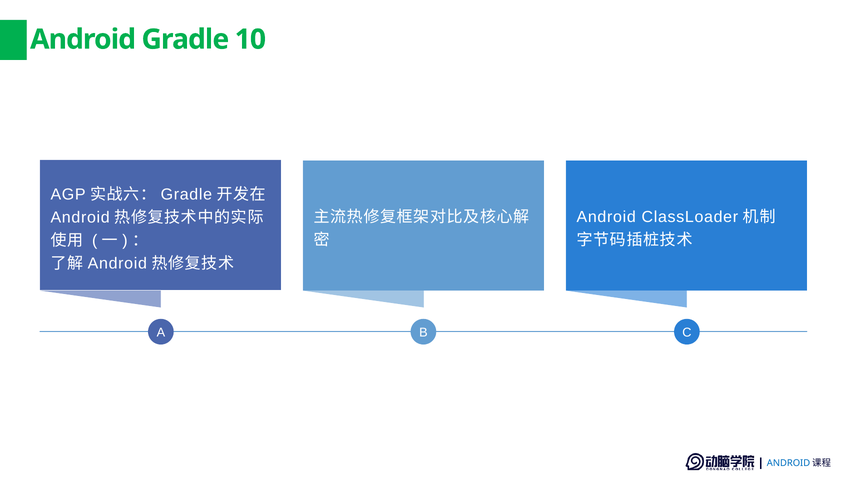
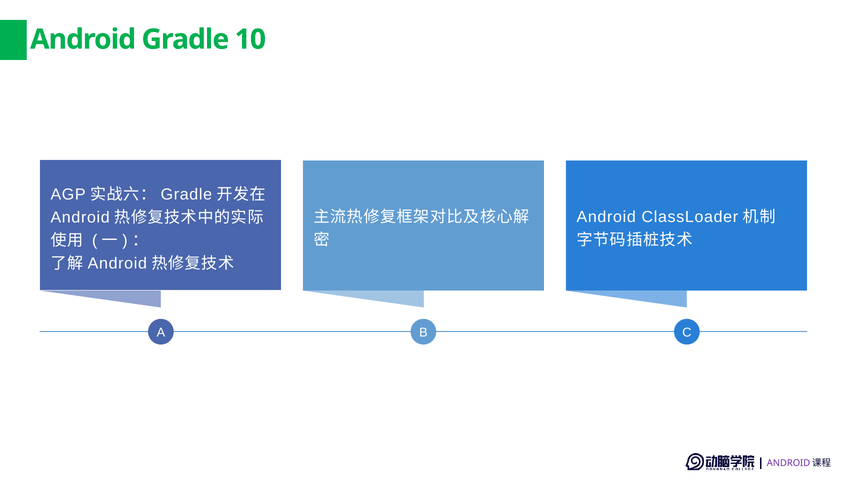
ANDROID colour: blue -> purple (789, 463)
